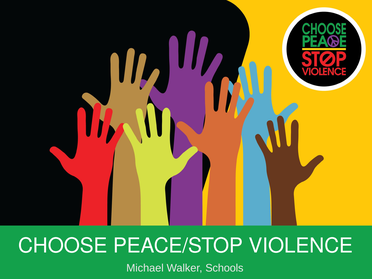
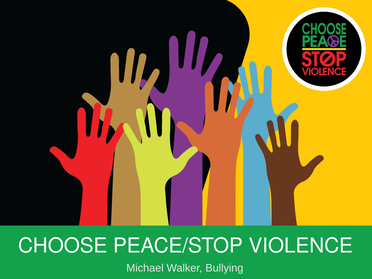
Schools: Schools -> Bullying (224, 268)
